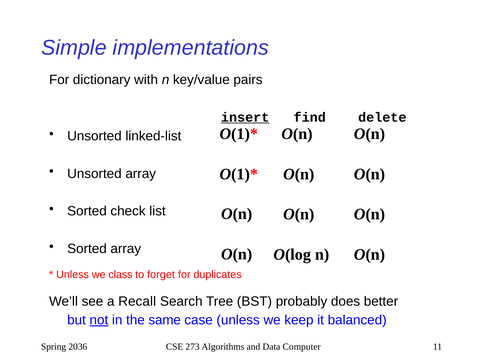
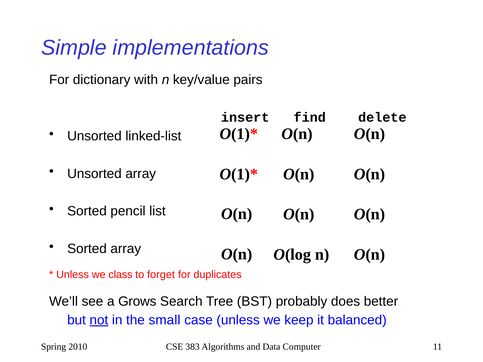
insert underline: present -> none (245, 117)
check: check -> pencil (128, 211)
Recall: Recall -> Grows (137, 302)
same: same -> small (165, 320)
2036: 2036 -> 2010 (78, 347)
273: 273 -> 383 (193, 347)
